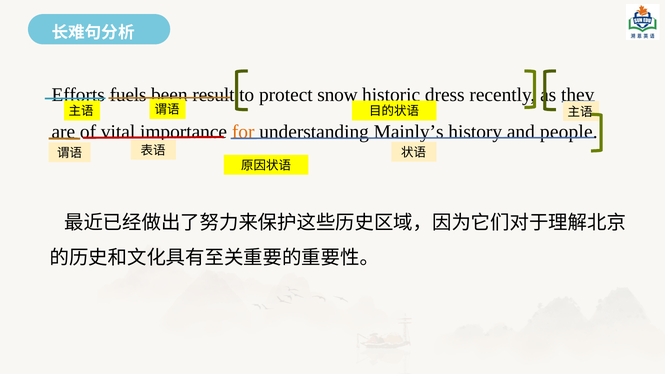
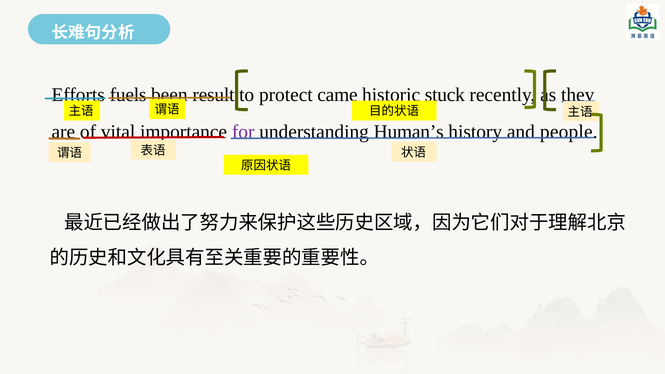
snow: snow -> came (337, 95)
dress: dress -> stuck (445, 95)
for colour: orange -> purple (243, 132)
Mainly’s: Mainly’s -> Human’s (409, 132)
